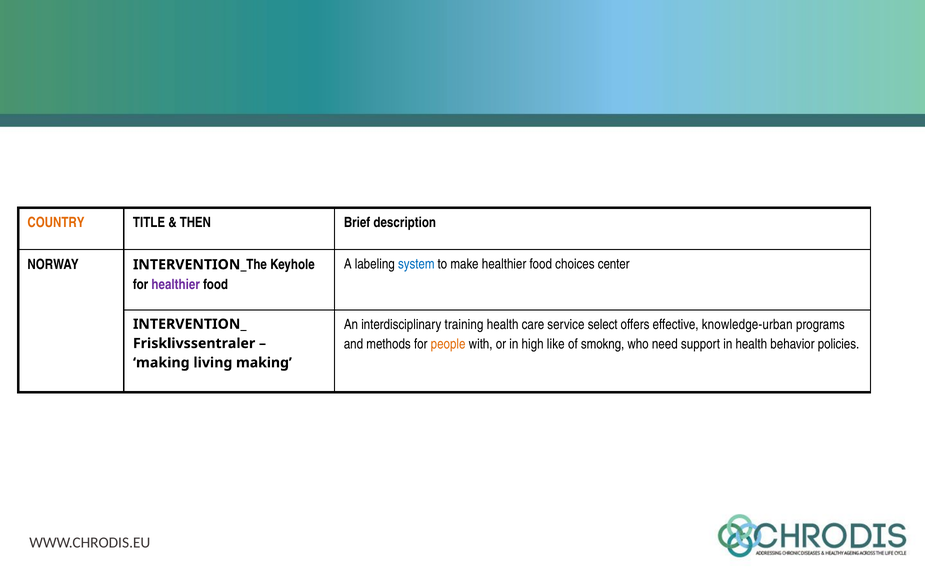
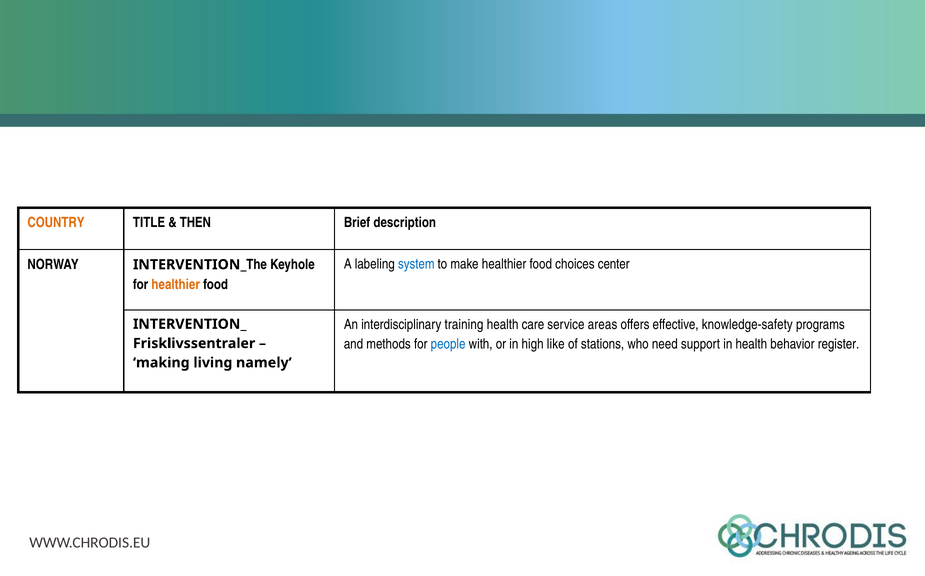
healthier colour: purple -> orange (176, 284)
select: select -> areas (603, 324)
knowledge-urban: knowledge-urban -> knowledge-safety (747, 324)
people colour: orange -> blue (448, 343)
smokng: smokng -> stations (603, 343)
policies: policies -> register (838, 343)
living making: making -> namely (264, 362)
